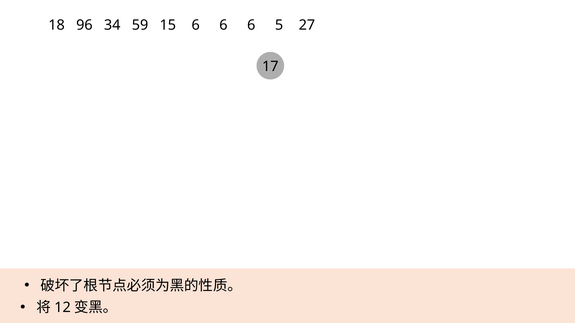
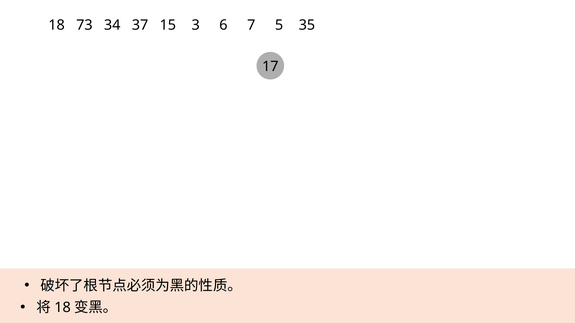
96: 96 -> 73 (84, 25)
59: 59 -> 37 (140, 25)
15 6: 6 -> 3 (196, 25)
6: 6 -> 7 (251, 25)
27: 27 -> 35 (307, 25)
12: 12 -> 18 (63, 308)
